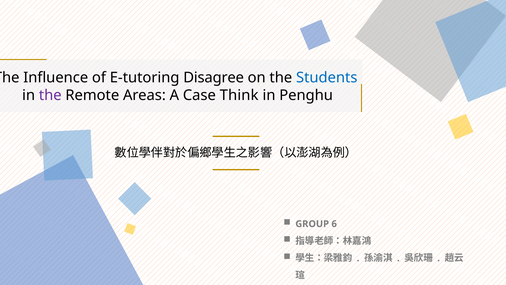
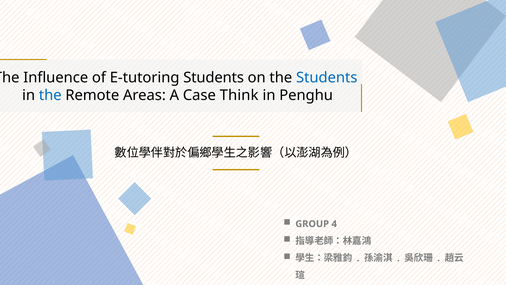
E-tutoring Disagree: Disagree -> Students (214, 78)
the colour: purple -> blue (50, 95)
6: 6 -> 4 (334, 224)
